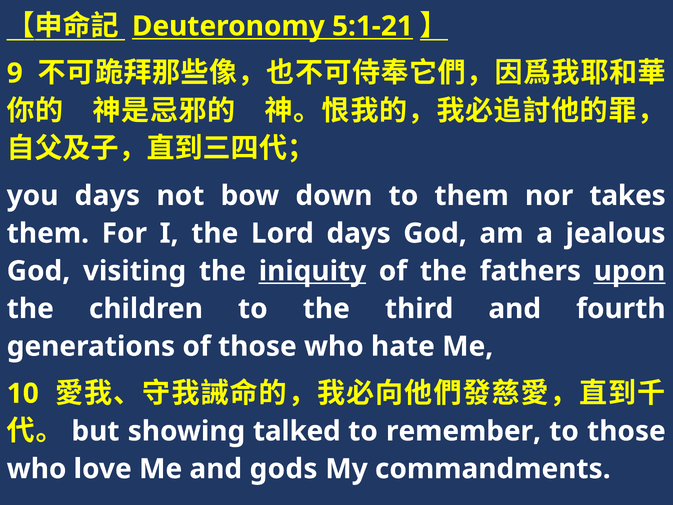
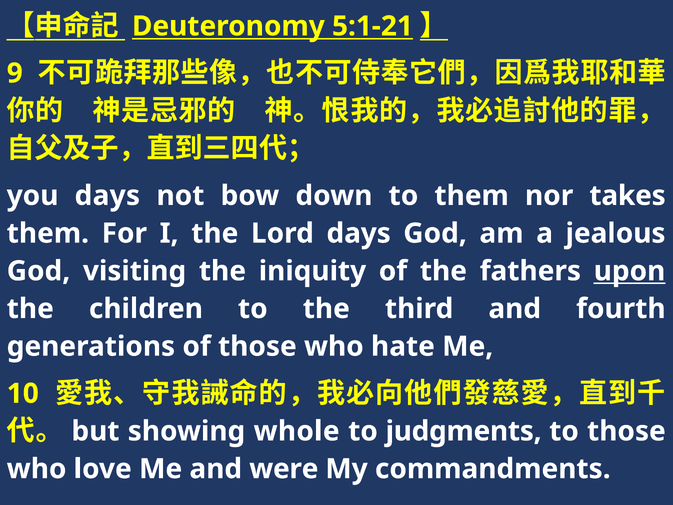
iniquity underline: present -> none (312, 271)
talked: talked -> whole (297, 431)
remember: remember -> judgments (464, 431)
gods: gods -> were (284, 469)
